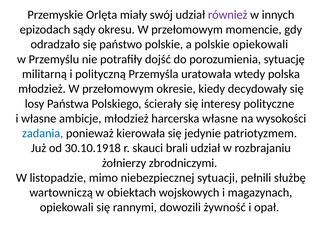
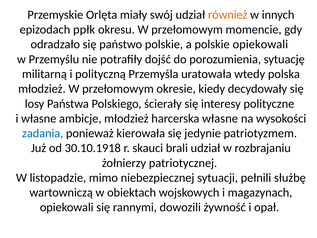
również colour: purple -> orange (228, 15)
sądy: sądy -> ppłk (84, 30)
zbrodniczymi: zbrodniczymi -> patriotycznej (183, 163)
